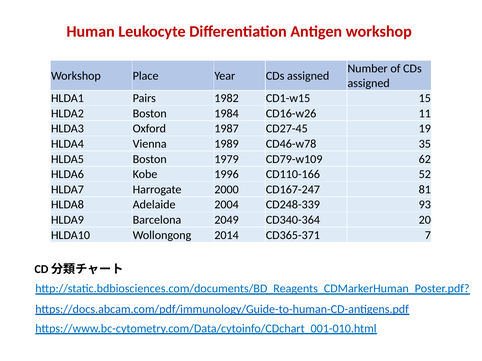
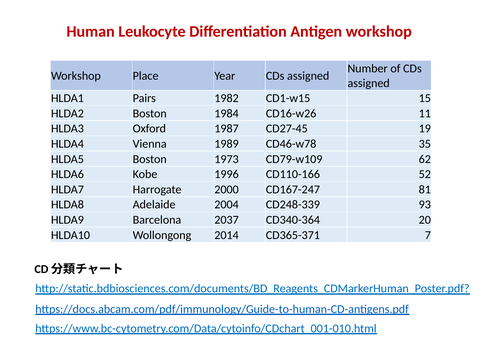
1979: 1979 -> 1973 (227, 159)
2049: 2049 -> 2037 (227, 220)
